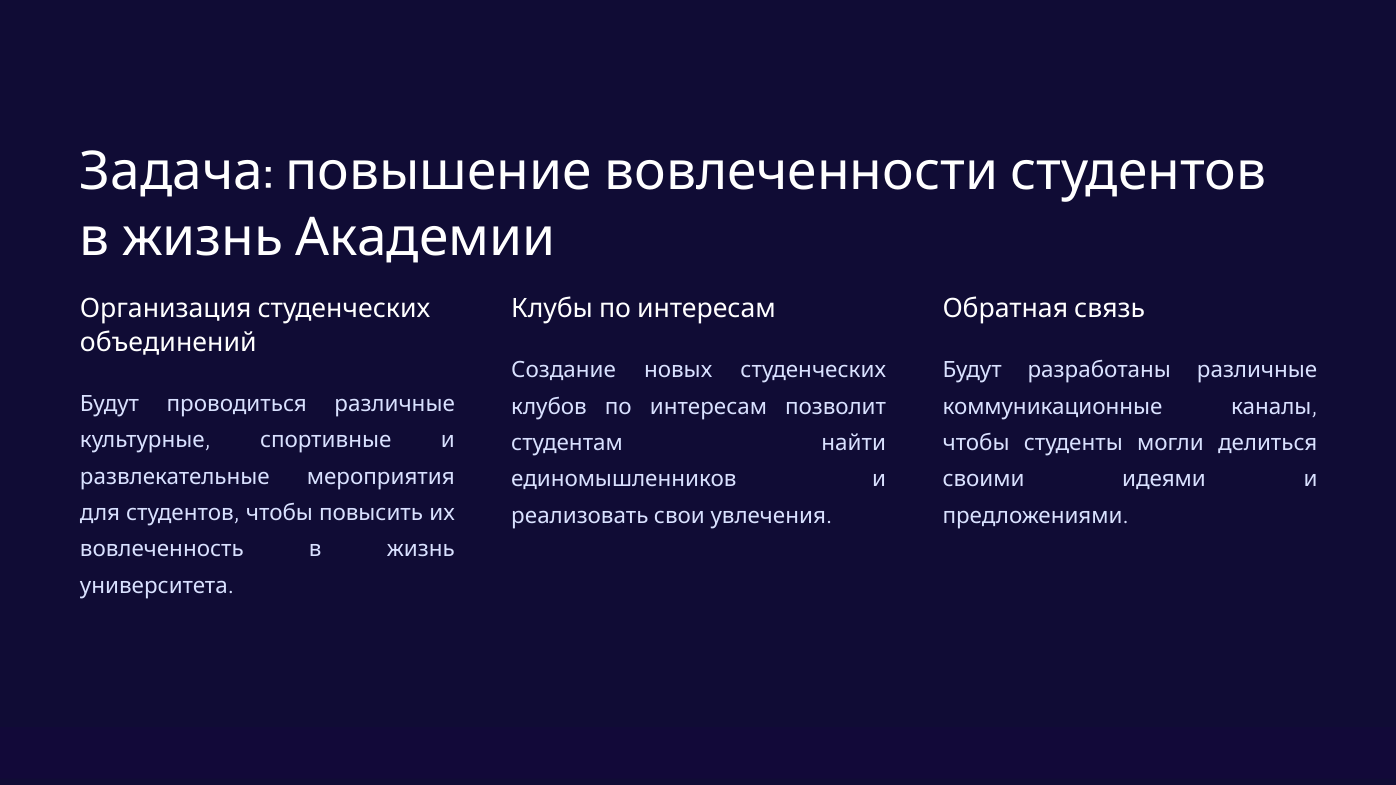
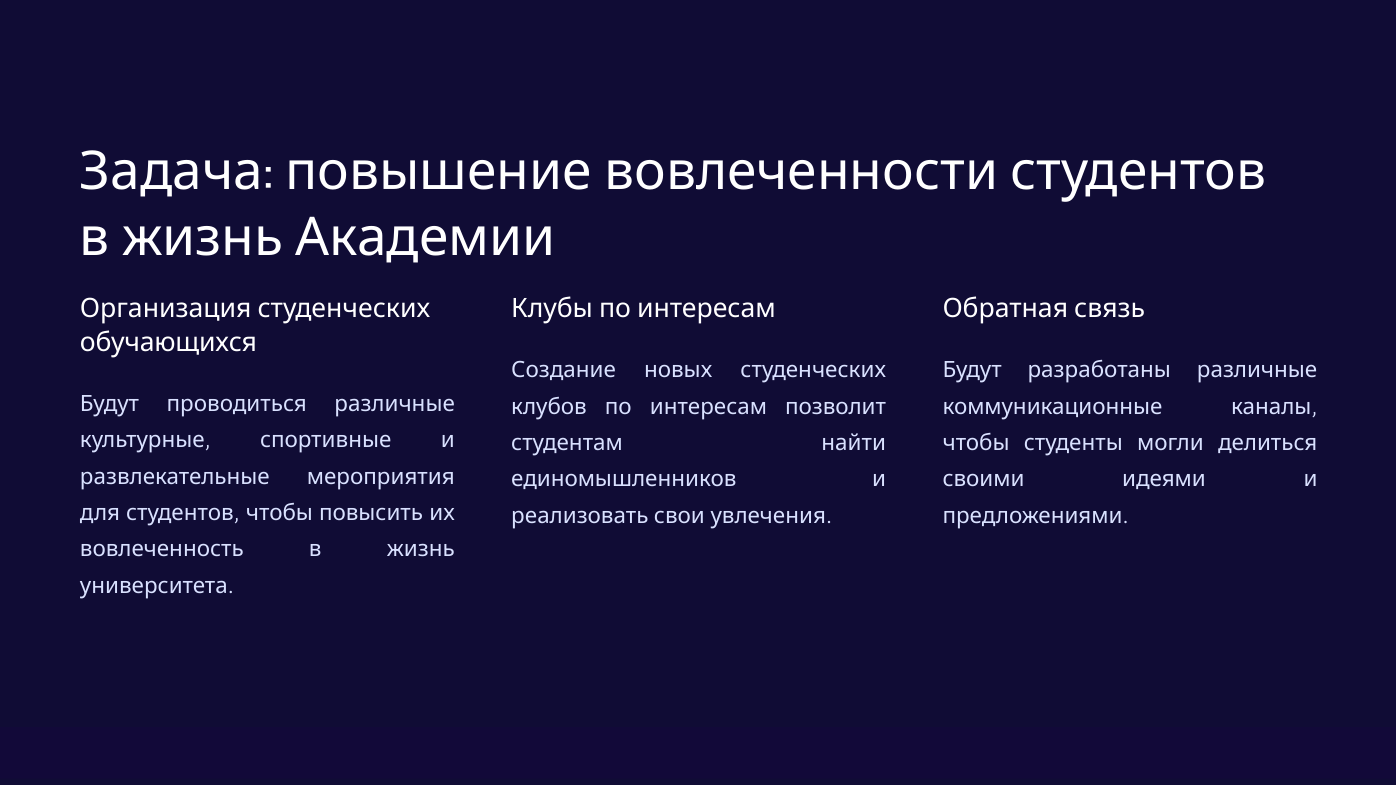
объединений: объединений -> обучающихся (168, 342)
